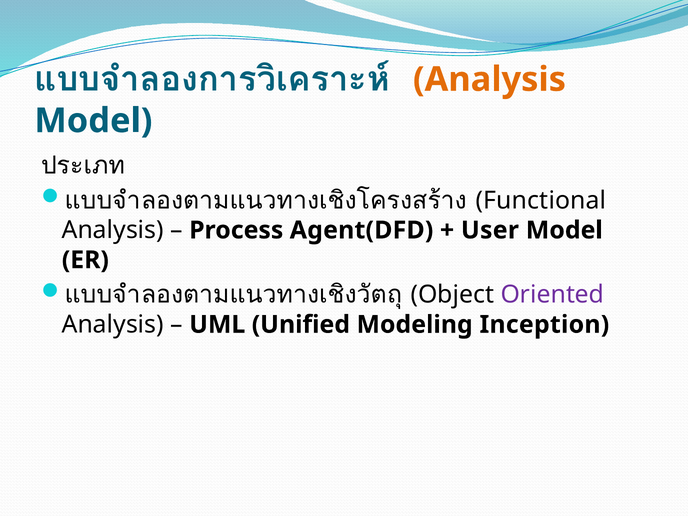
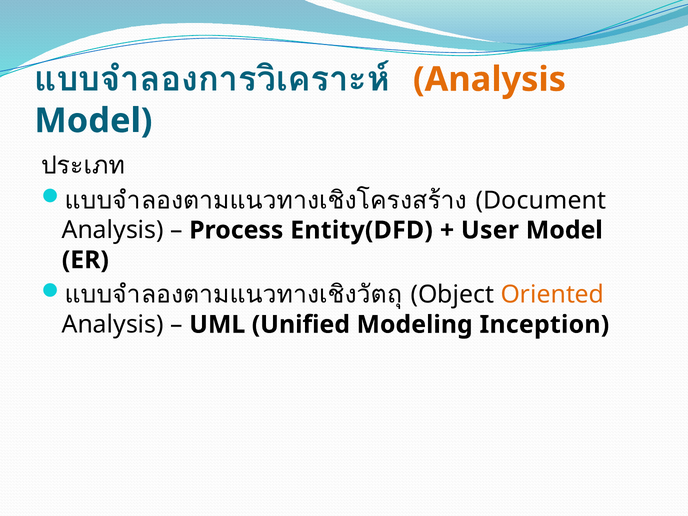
Functional: Functional -> Document (541, 200)
Agent(DFD: Agent(DFD -> Entity(DFD (362, 230)
Oriented colour: purple -> orange (552, 295)
